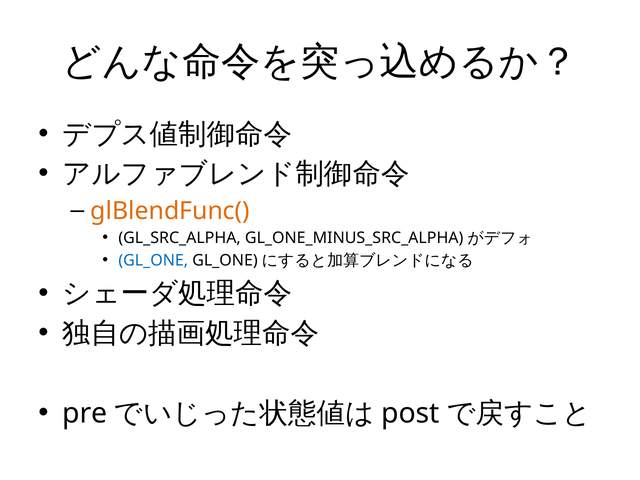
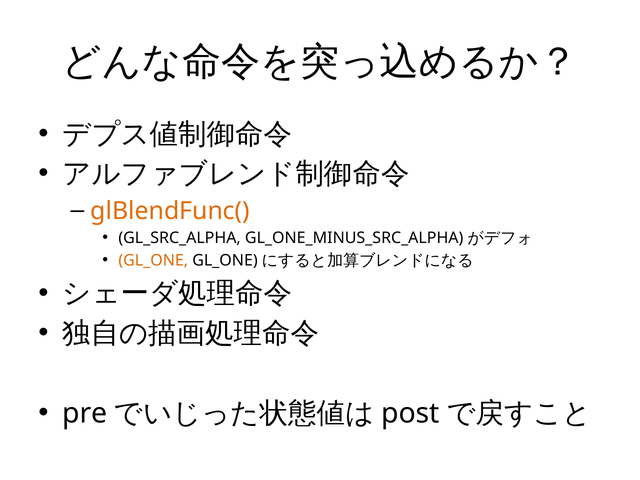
GL_ONE colour: blue -> orange (153, 260)
